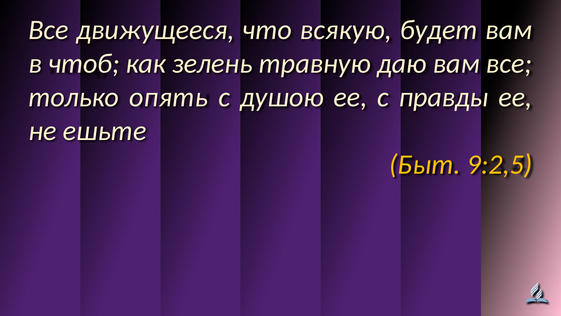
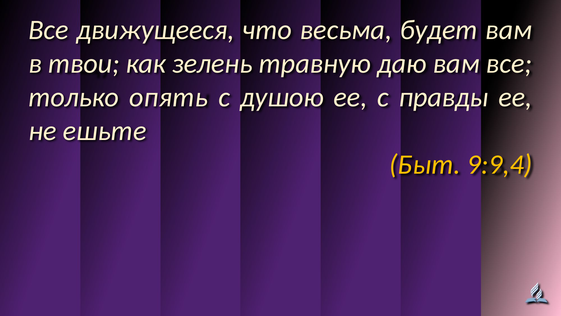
всякую: всякую -> весьма (346, 30)
чтоб: чтоб -> твои (84, 63)
9:2,5: 9:2,5 -> 9:9,4 (500, 164)
